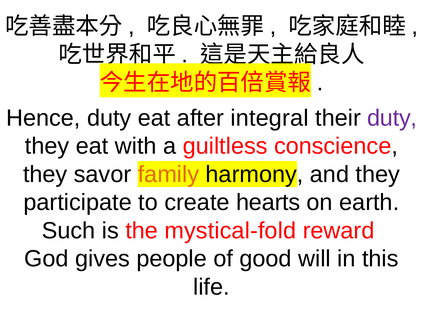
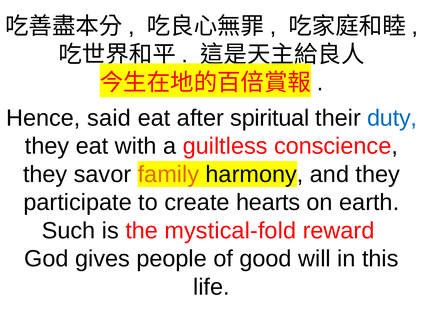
Hence duty: duty -> said (109, 118)
integral: integral -> spiritual (270, 118)
duty colour: purple -> blue (392, 118)
